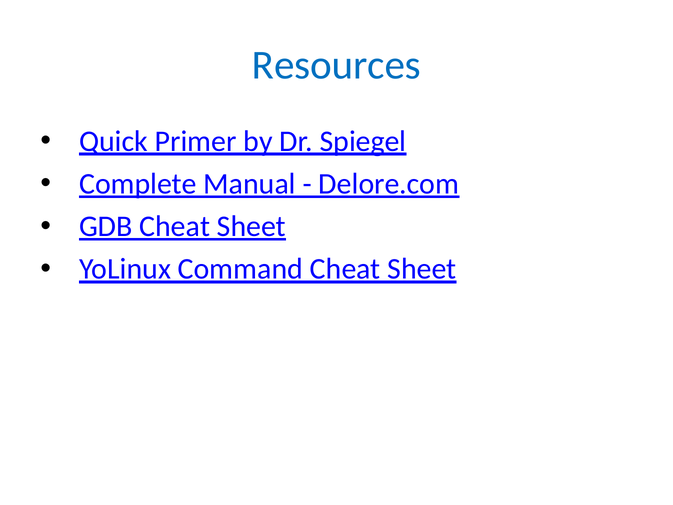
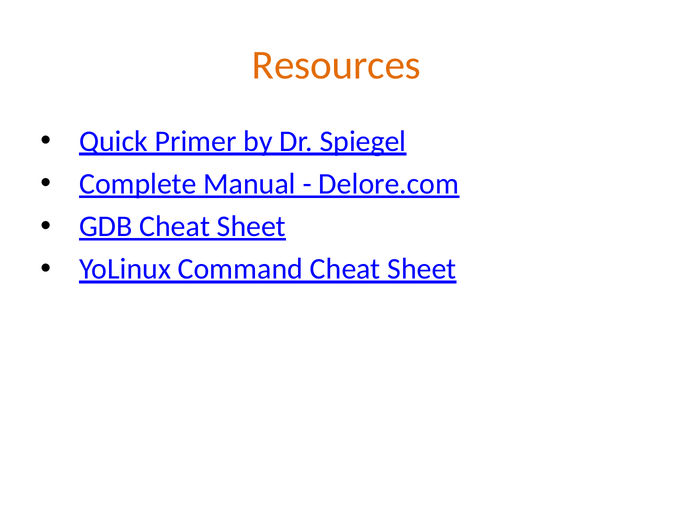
Resources colour: blue -> orange (336, 65)
